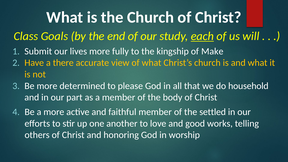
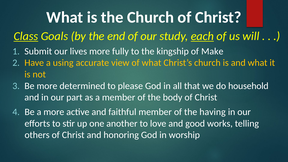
Class underline: none -> present (26, 36)
there: there -> using (63, 63)
settled: settled -> having (213, 112)
